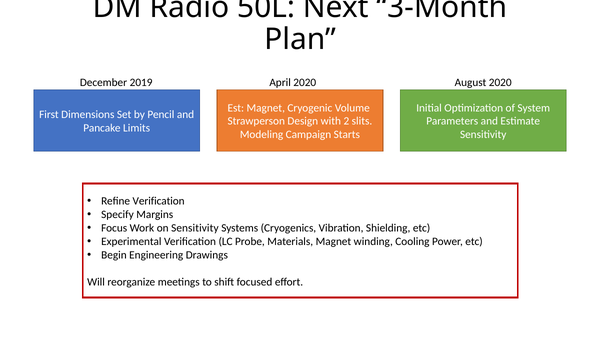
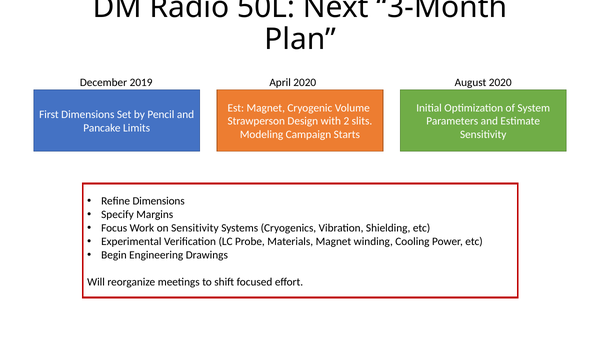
Refine Verification: Verification -> Dimensions (159, 201)
